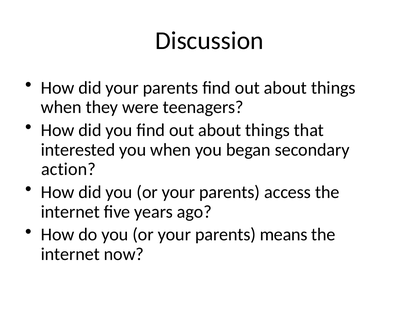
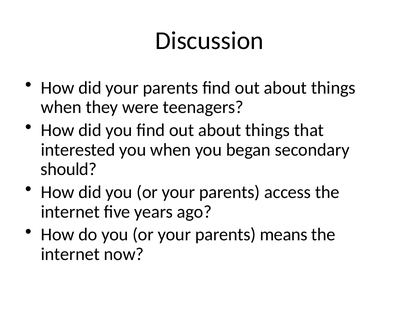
action: action -> should (69, 169)
